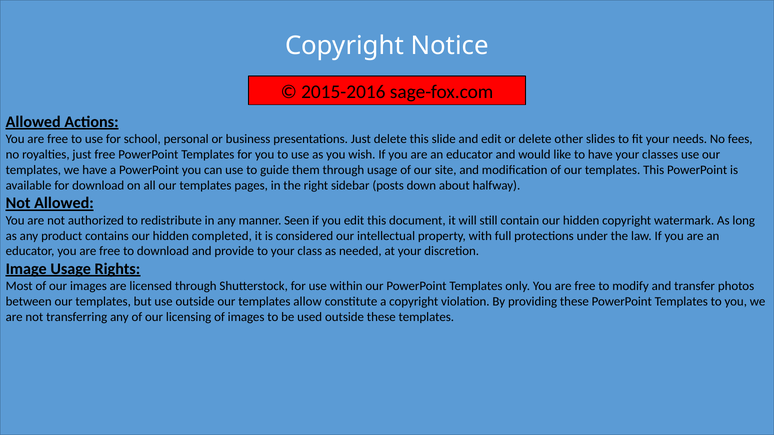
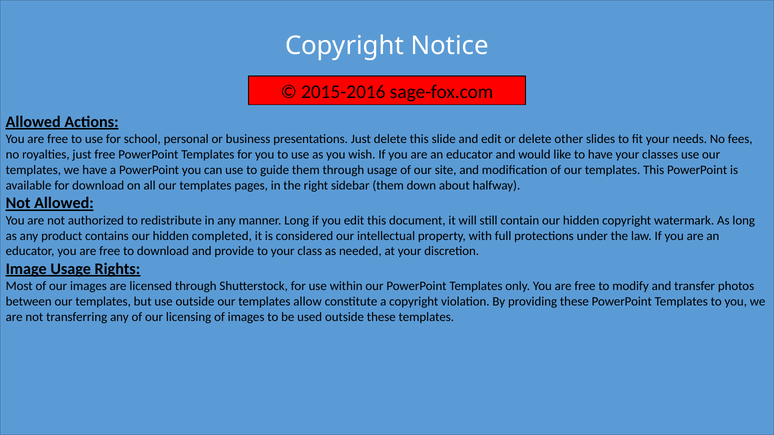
sidebar posts: posts -> them (388, 186)
manner Seen: Seen -> Long (297, 220)
